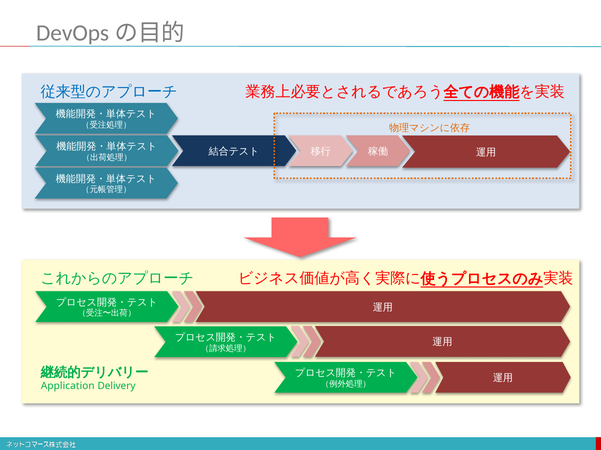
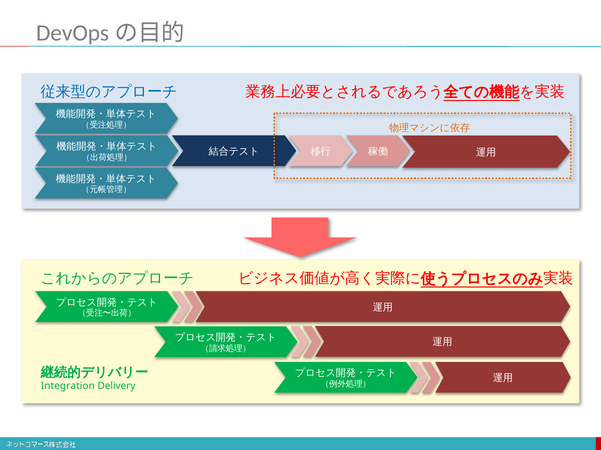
Application: Application -> Integration (68, 386)
